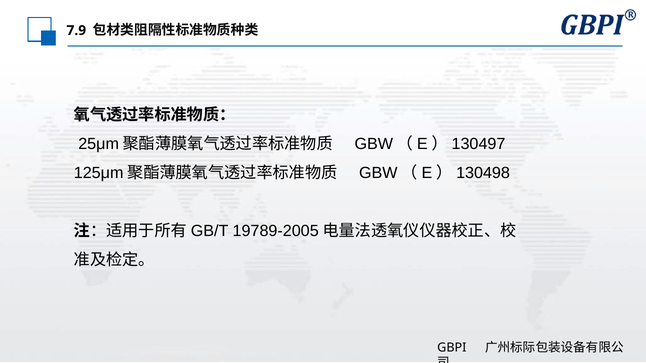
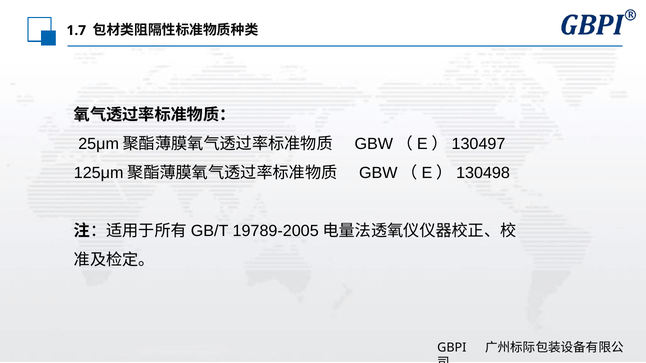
7.9: 7.9 -> 1.7 (76, 30)
